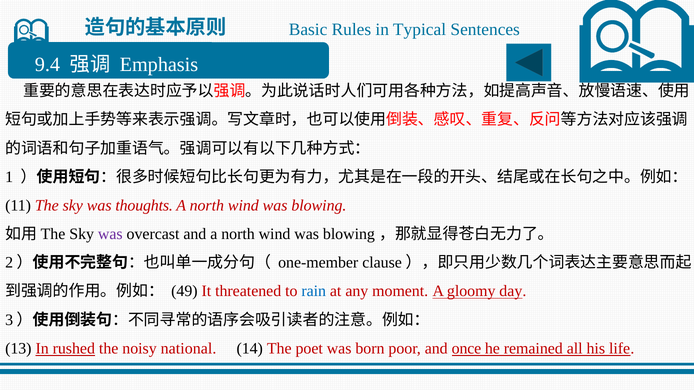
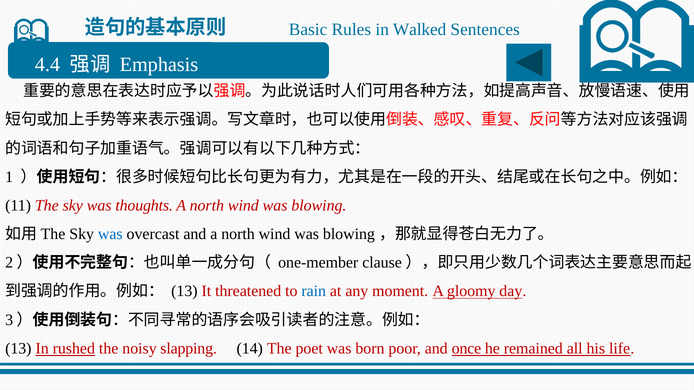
Typical: Typical -> Walked (420, 29)
9.4: 9.4 -> 4.4 (47, 65)
was colour: purple -> blue (110, 234)
49: 49 -> 13 (184, 291)
national: national -> slapping (189, 349)
